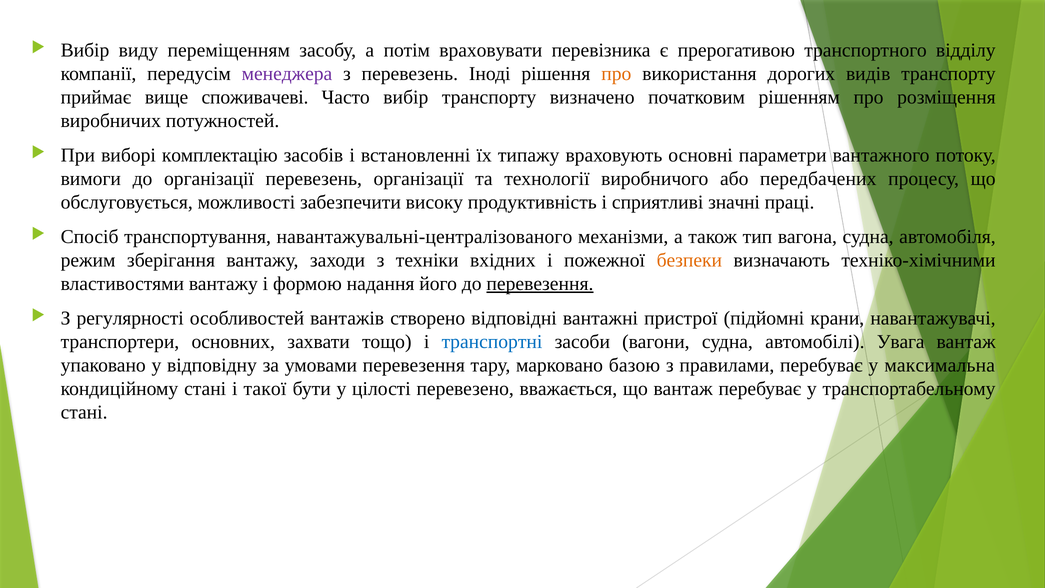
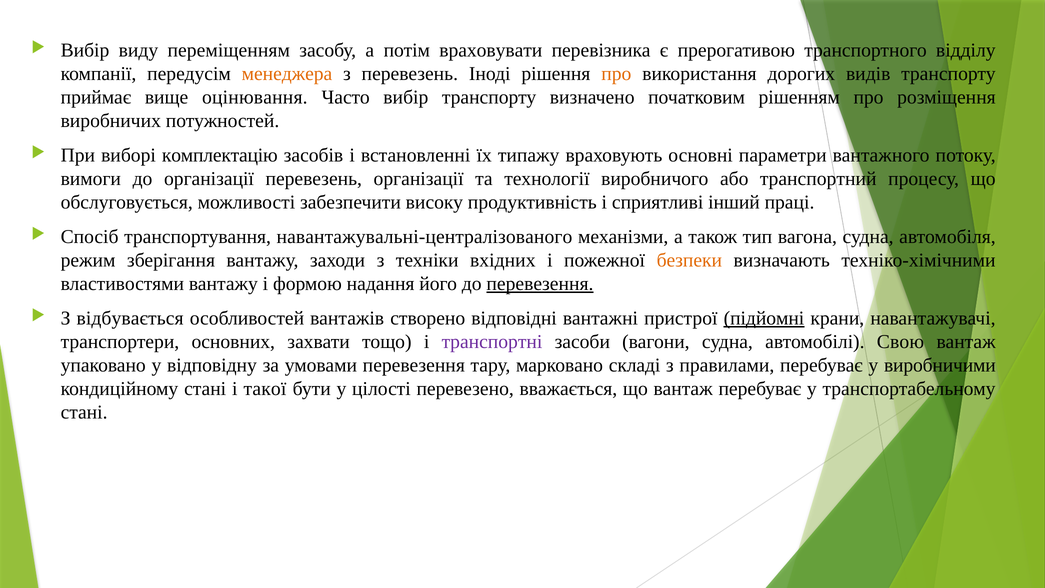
менеджера colour: purple -> orange (287, 74)
споживачеві: споживачеві -> оцінювання (255, 97)
передбачених: передбачених -> транспортний (818, 179)
значні: значні -> інший (734, 202)
регулярності: регулярності -> відбувається (130, 318)
підйомні underline: none -> present (764, 318)
транспортні colour: blue -> purple (492, 342)
Увага: Увага -> Свою (900, 342)
базою: базою -> складі (635, 365)
максимальна: максимальна -> виробничими (940, 365)
